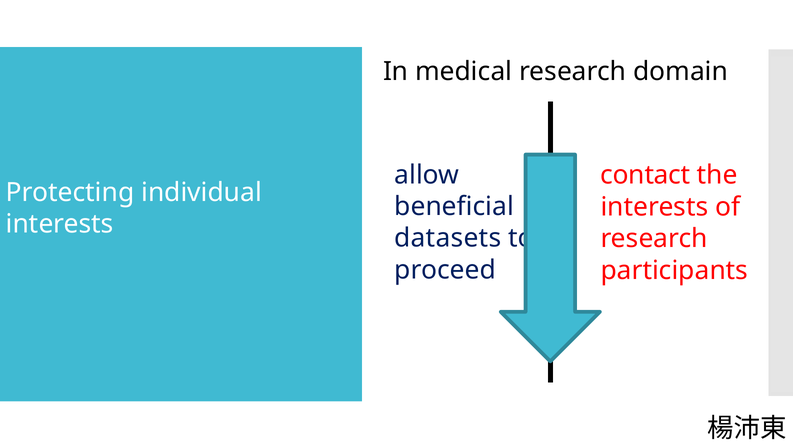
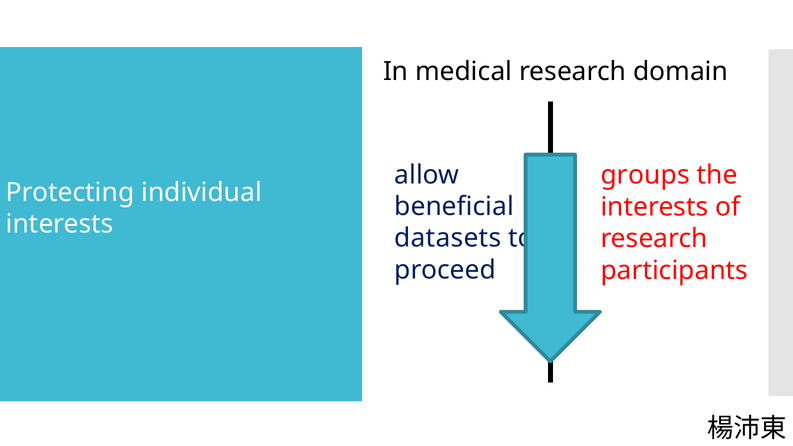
contact: contact -> groups (645, 175)
